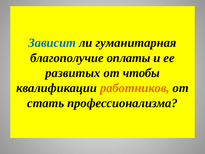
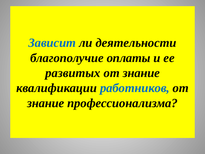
гуманитарная: гуманитарная -> деятельности (136, 43)
чтобы: чтобы -> знание (141, 73)
работников colour: orange -> blue (135, 88)
стать: стать -> знание (46, 103)
